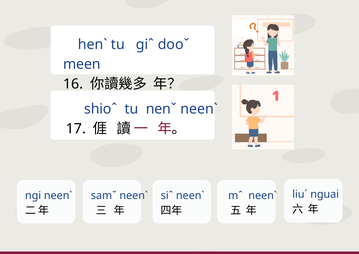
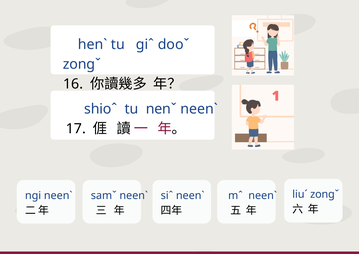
meen: meen -> zongˇ (82, 64)
liuˊ nguai: nguai -> zongˇ (325, 195)
